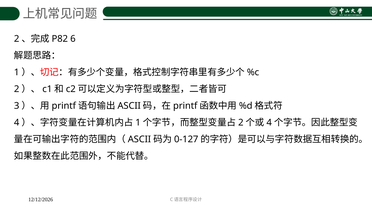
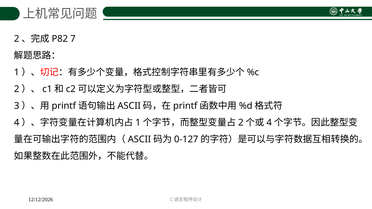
6: 6 -> 7 (73, 39)
